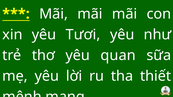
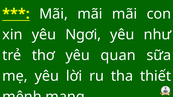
Tươi: Tươi -> Ngơi (83, 35)
